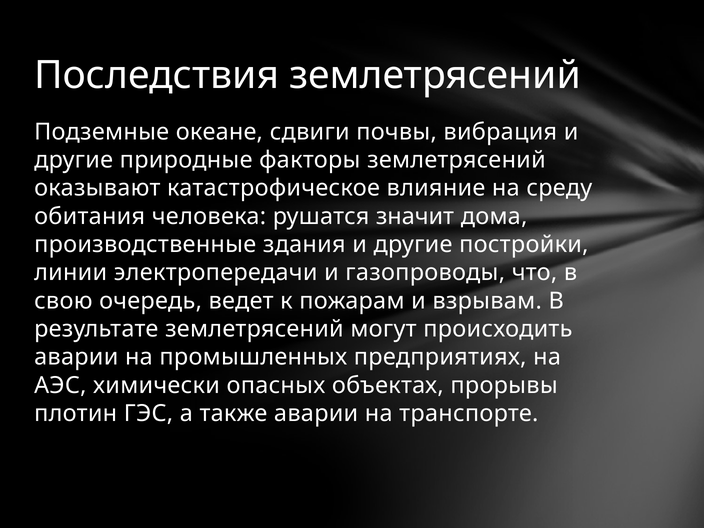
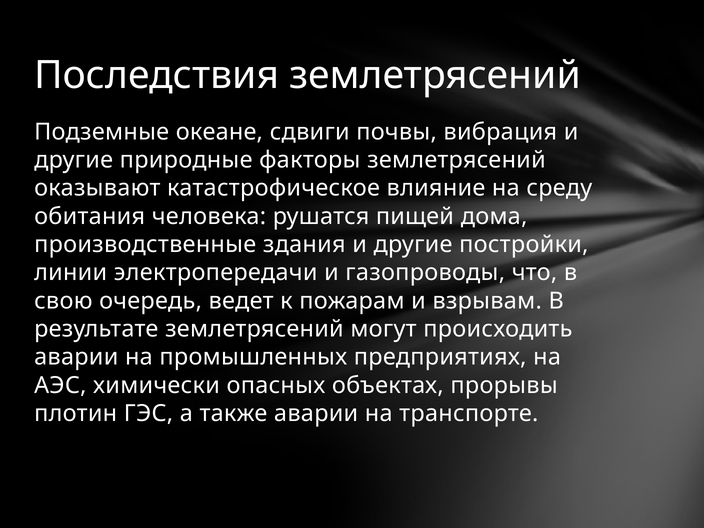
значит: значит -> пищей (415, 216)
